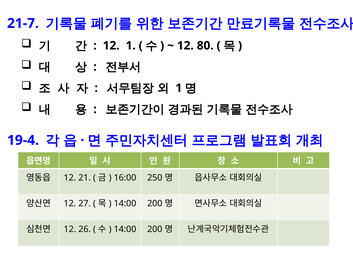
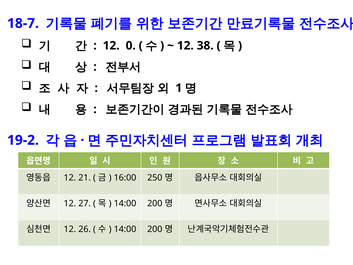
21-7: 21-7 -> 18-7 (23, 23)
12 1: 1 -> 0 (131, 46)
80: 80 -> 38 (205, 46)
19-4: 19-4 -> 19-2 (23, 140)
